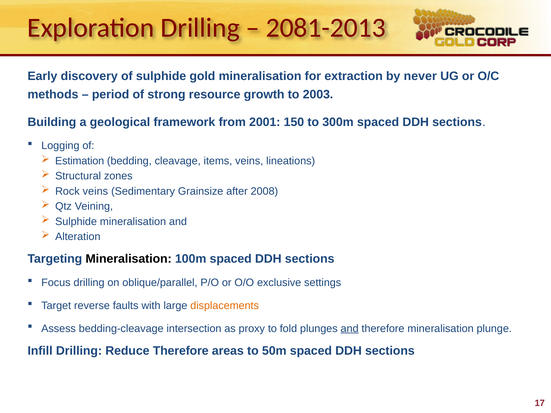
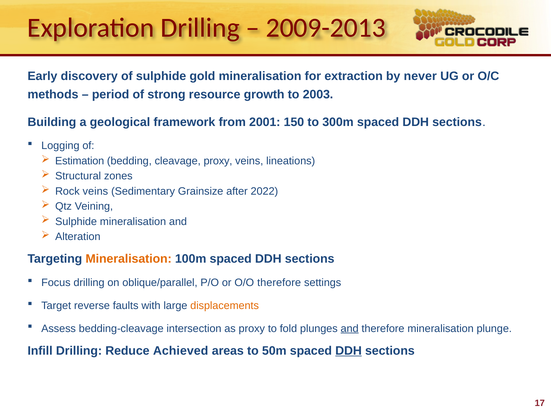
2081-2013: 2081-2013 -> 2009-2013 (326, 28)
cleavage items: items -> proxy (218, 161)
2008: 2008 -> 2022 (264, 191)
Mineralisation colour: black -> orange (129, 259)
O/O exclusive: exclusive -> therefore (279, 283)
Reduce Therefore: Therefore -> Achieved (181, 351)
DDH underline: none -> present (349, 351)
